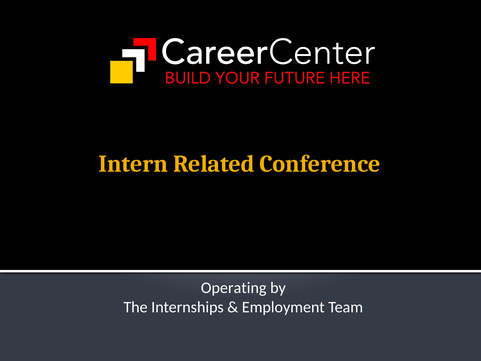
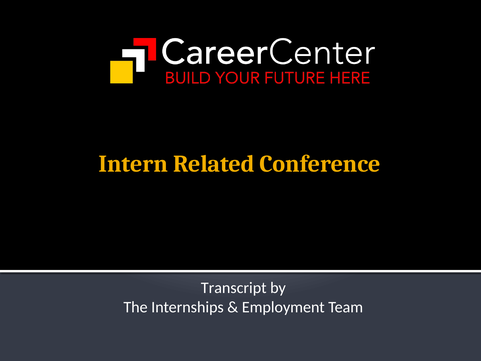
Operating: Operating -> Transcript (234, 288)
